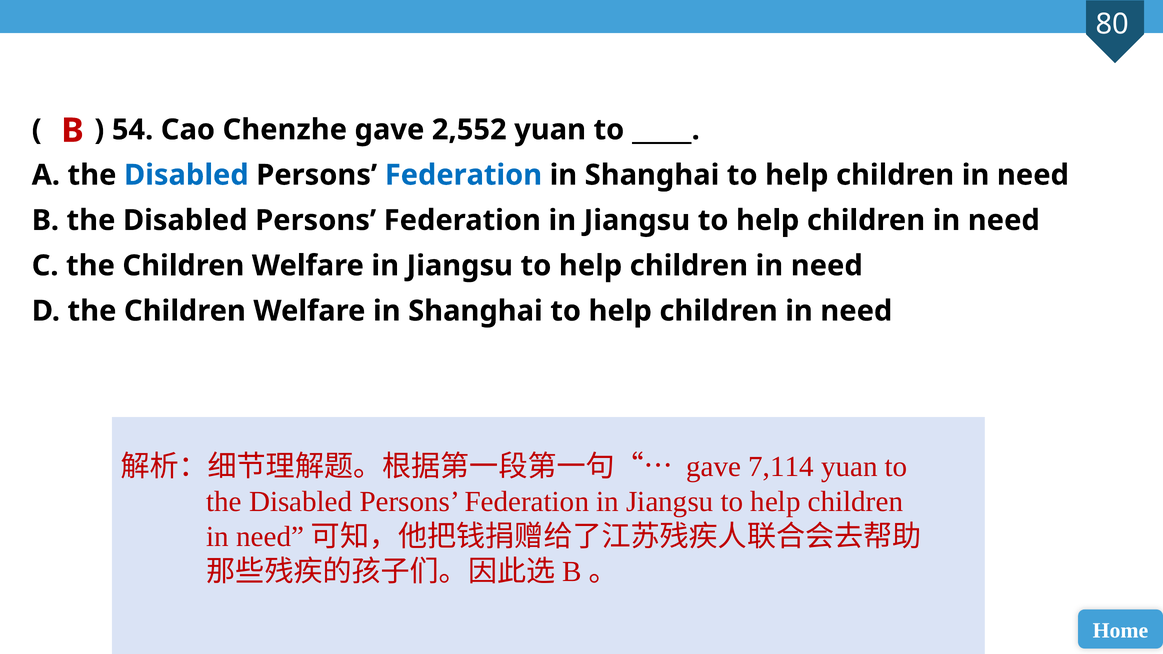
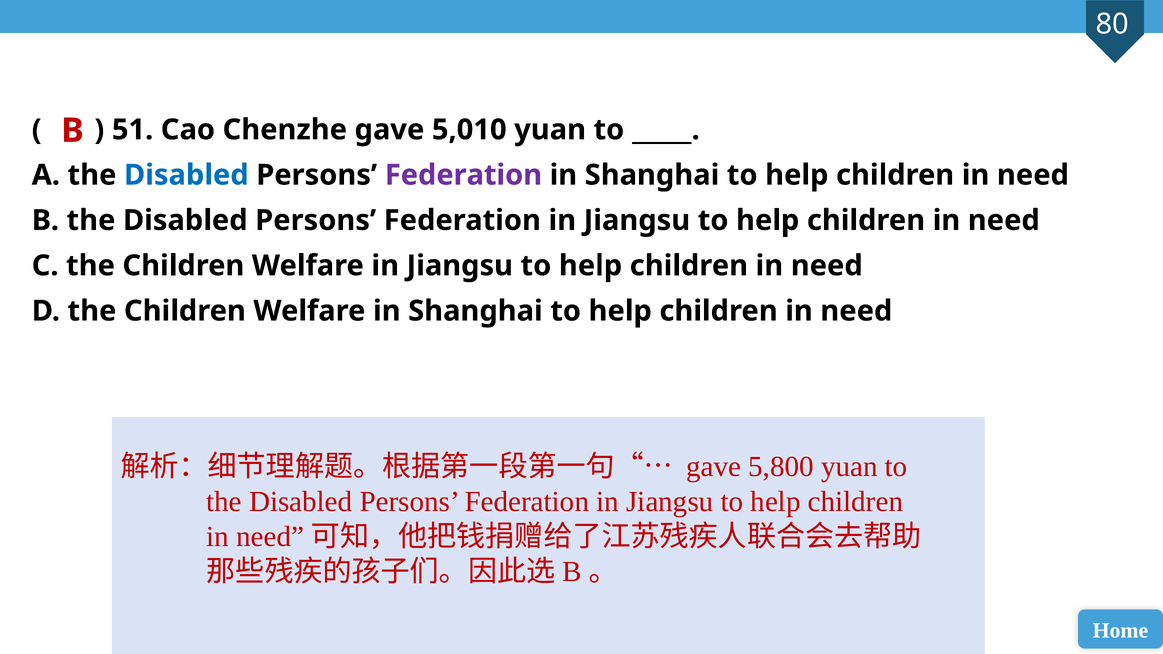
54: 54 -> 51 (133, 130)
2,552: 2,552 -> 5,010 (469, 130)
Federation colour: blue -> purple (463, 175)
7,114: 7,114 -> 5,800 (781, 467)
